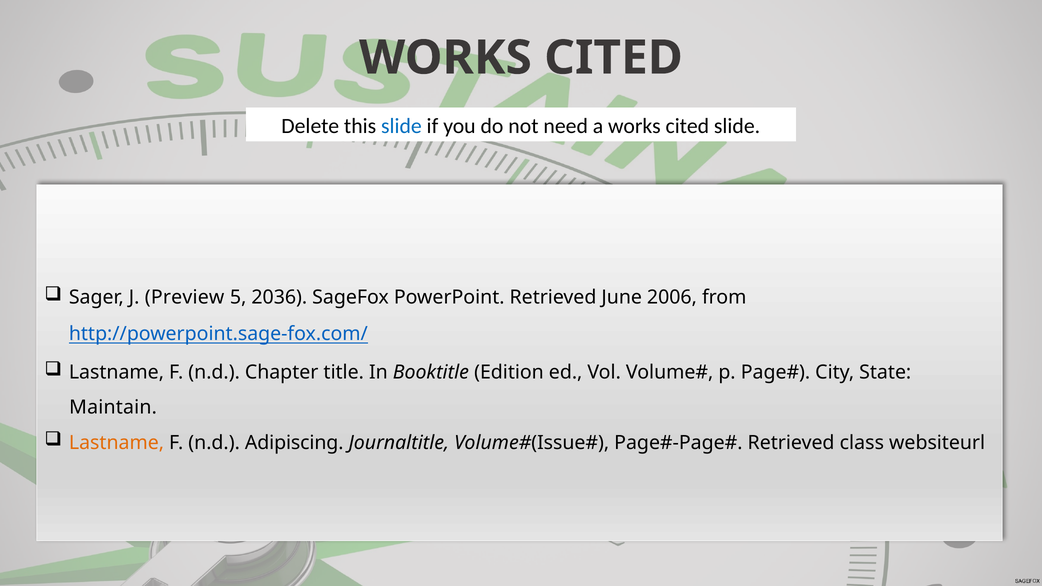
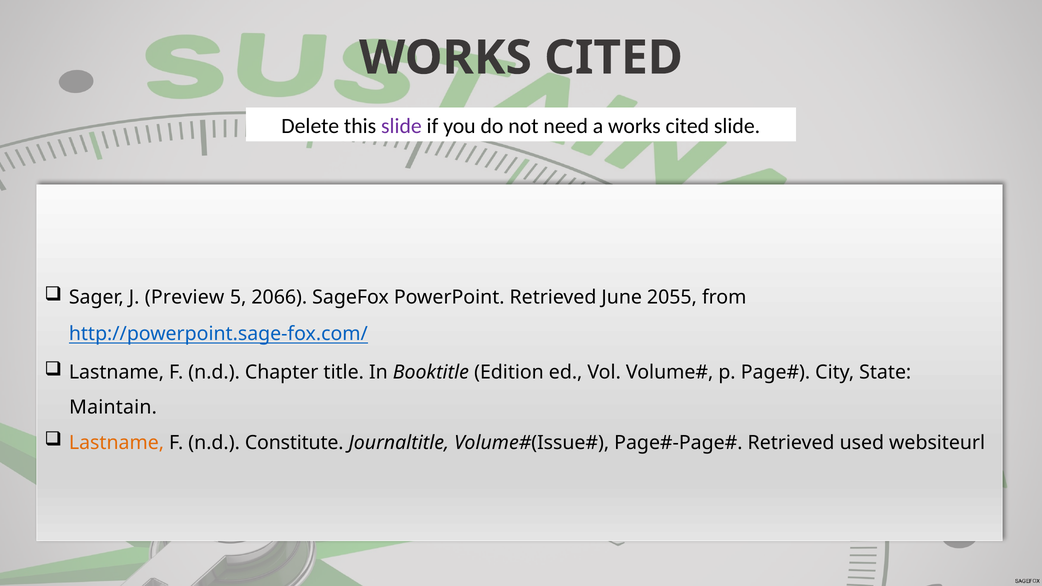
slide colour: blue -> purple (401, 126)
2036: 2036 -> 2066 (279, 297)
2006: 2006 -> 2055 (672, 297)
Adipiscing: Adipiscing -> Constitute (294, 443)
class: class -> used (862, 443)
